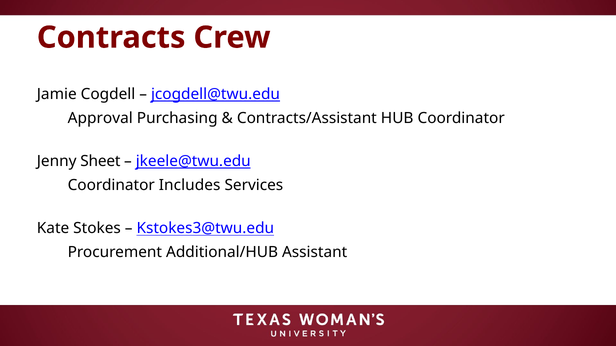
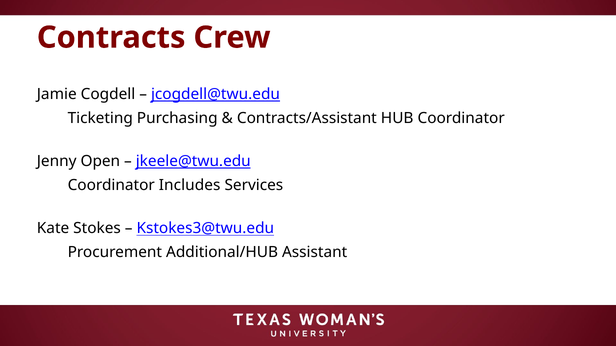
Approval: Approval -> Ticketing (100, 118)
Sheet: Sheet -> Open (100, 161)
